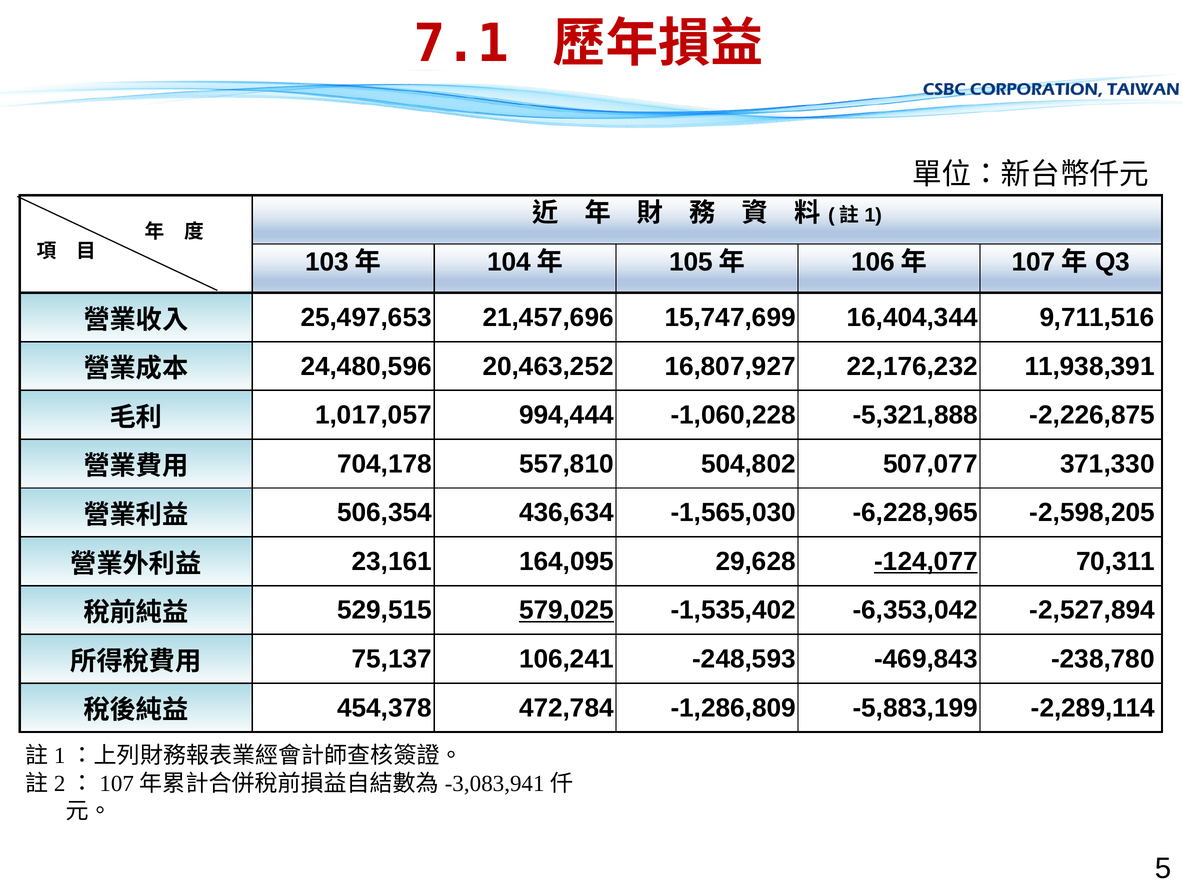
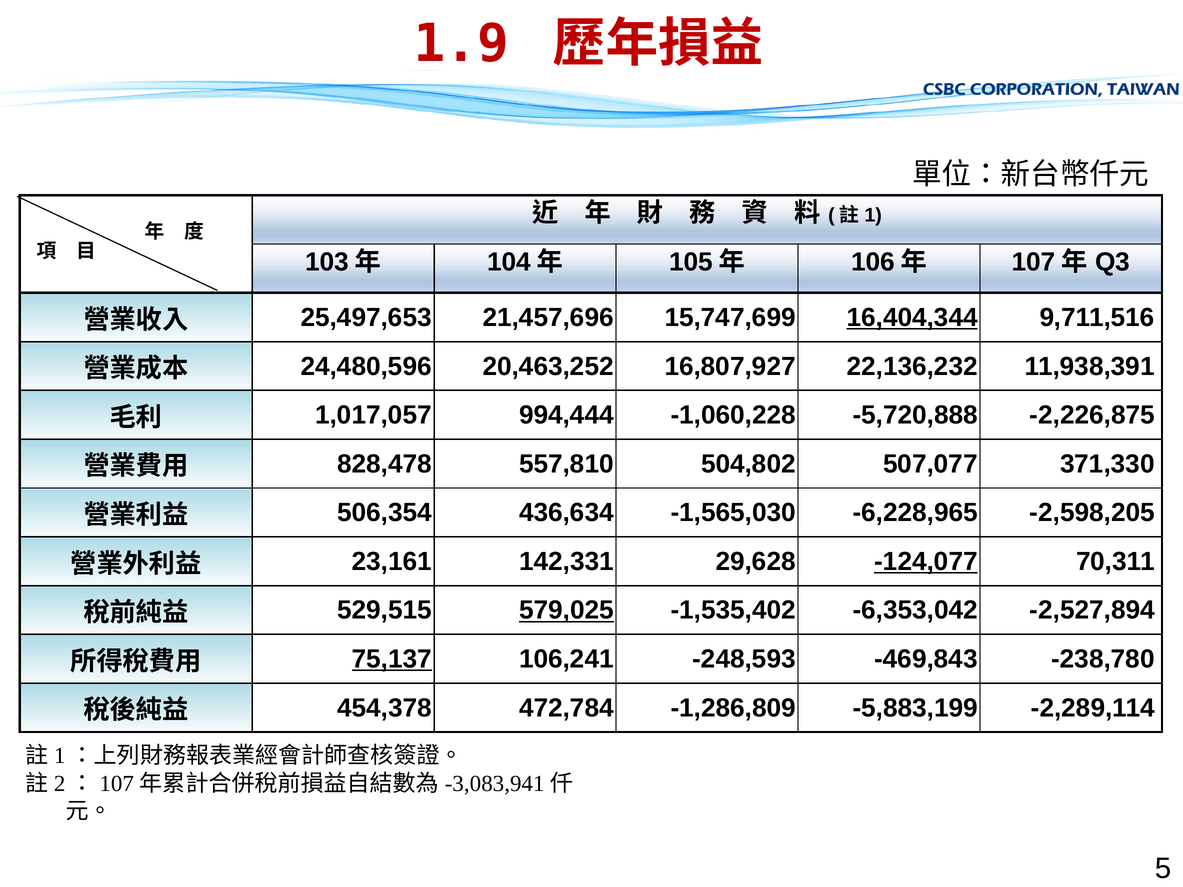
7.1: 7.1 -> 1.9 (461, 44)
16,404,344 underline: none -> present (912, 318)
22,176,232: 22,176,232 -> 22,136,232 (912, 366)
-5,321,888: -5,321,888 -> -5,720,888 (915, 415)
704,178: 704,178 -> 828,478 (385, 464)
164,095: 164,095 -> 142,331 (566, 562)
75,137 underline: none -> present (392, 659)
